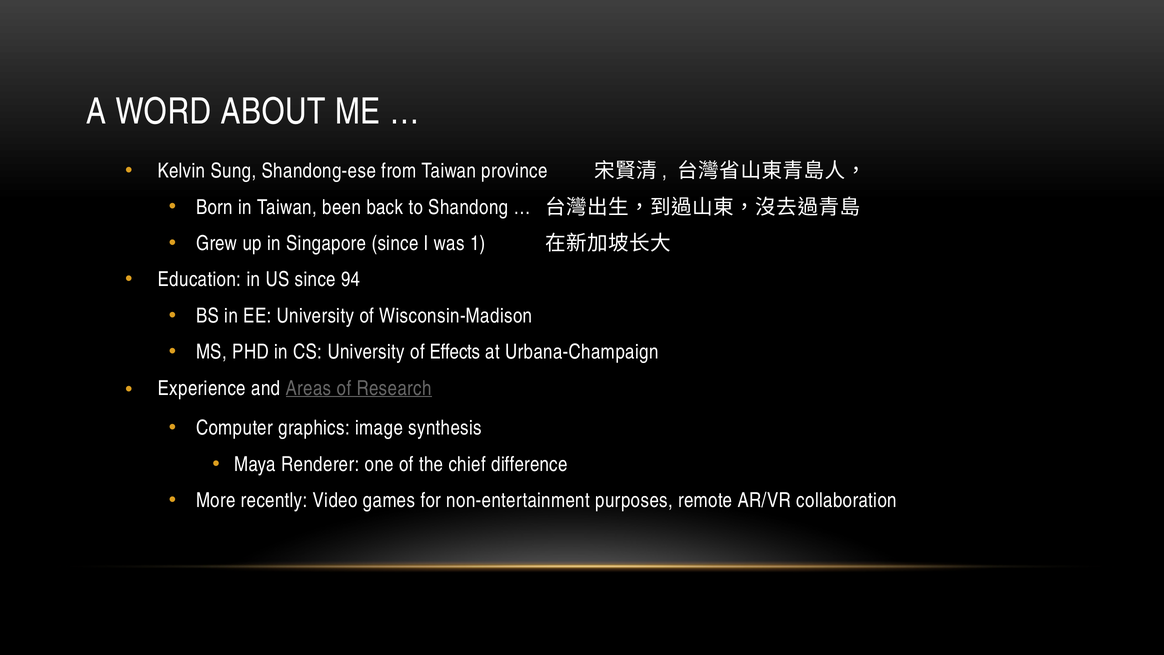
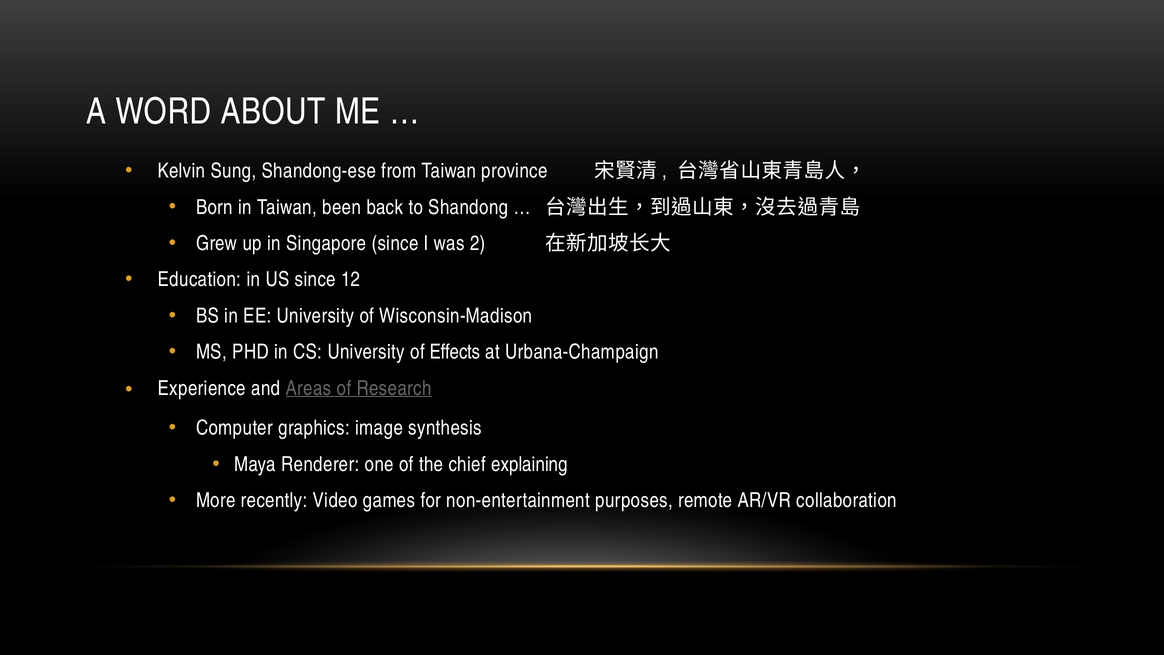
1: 1 -> 2 (478, 243)
94: 94 -> 12 (351, 280)
difference: difference -> explaining (530, 464)
